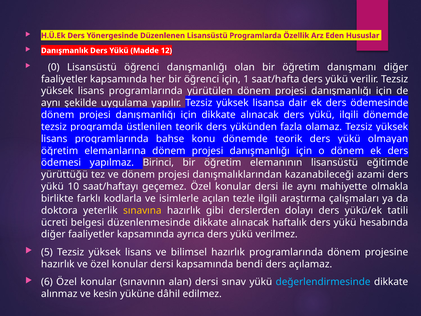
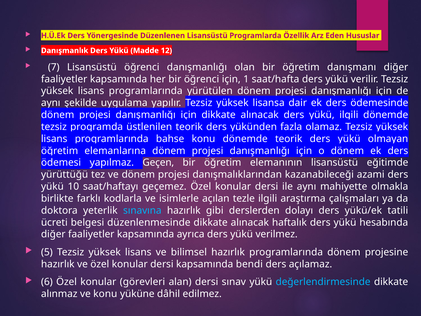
0: 0 -> 7 (54, 67)
Birinci: Birinci -> Geçen (158, 163)
sınavına colour: yellow -> light blue (142, 210)
sınavının: sınavının -> görevleri (142, 282)
ve kesin: kesin -> konu (105, 294)
